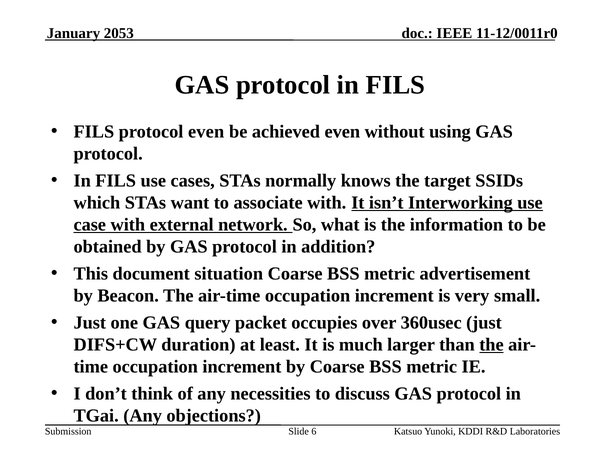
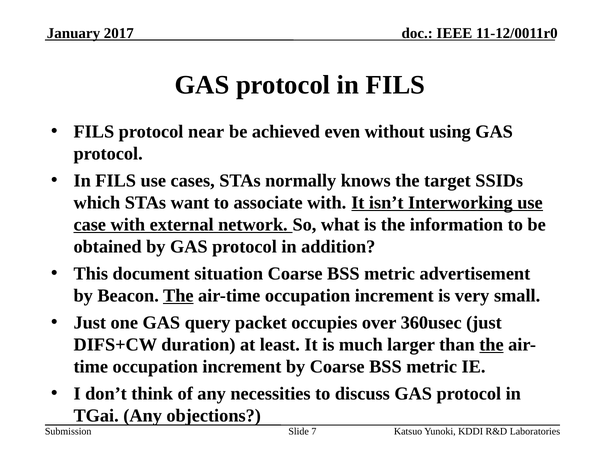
2053: 2053 -> 2017 (119, 33)
protocol even: even -> near (206, 132)
The underline: none -> present (178, 296)
6: 6 -> 7 (314, 432)
